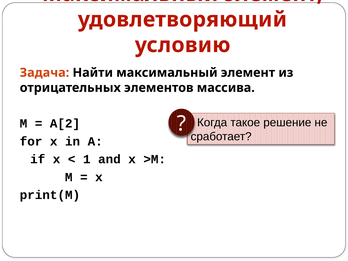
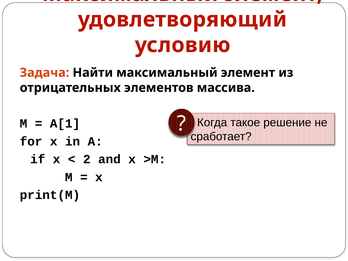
A[2: A[2 -> A[1 (65, 123)
1: 1 -> 2 (87, 159)
